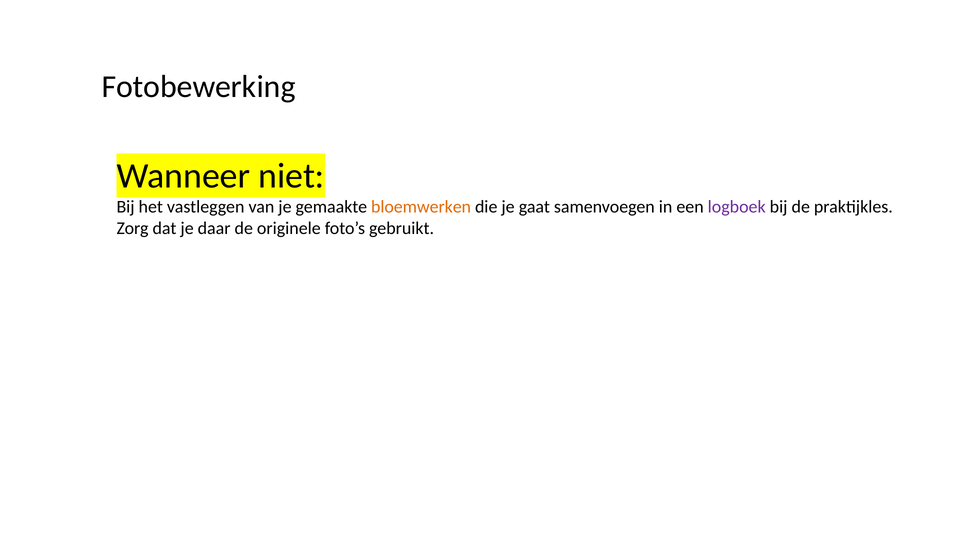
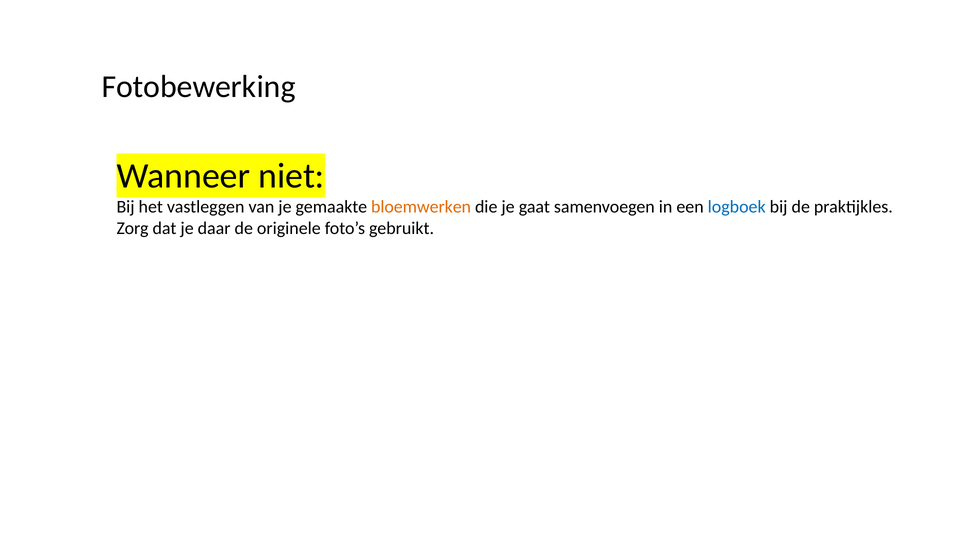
logboek colour: purple -> blue (737, 207)
